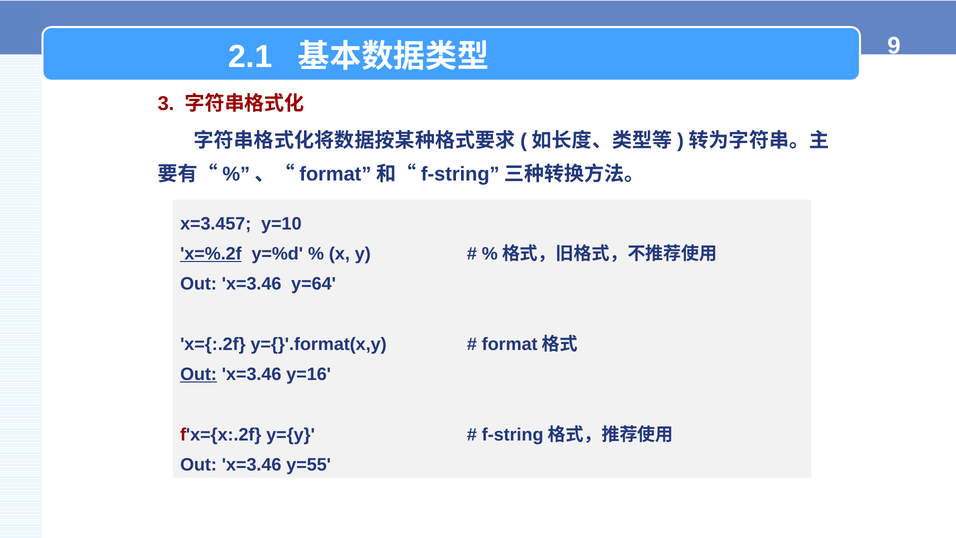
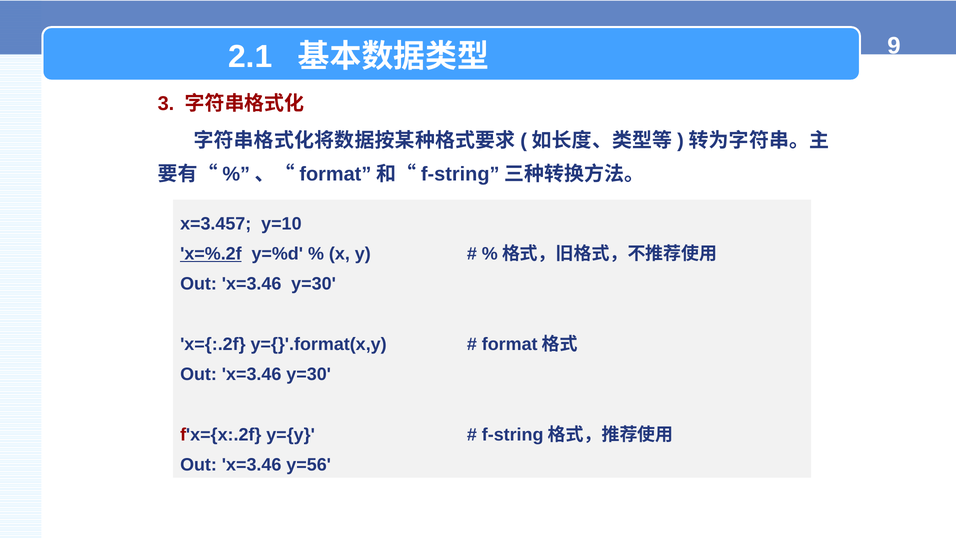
y=64: y=64 -> y=30 (314, 284)
Out underline: present -> none (199, 374)
y=16: y=16 -> y=30 (309, 374)
y=55: y=55 -> y=56 (309, 464)
